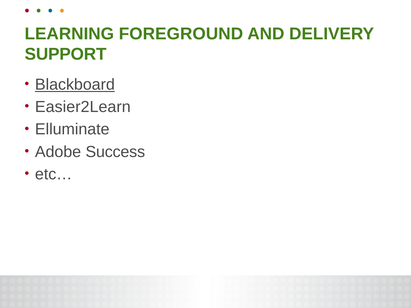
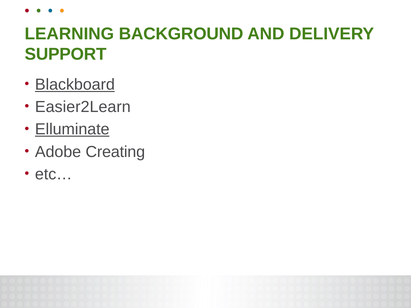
FOREGROUND: FOREGROUND -> BACKGROUND (181, 34)
Elluminate underline: none -> present (72, 129)
Success: Success -> Creating (115, 152)
